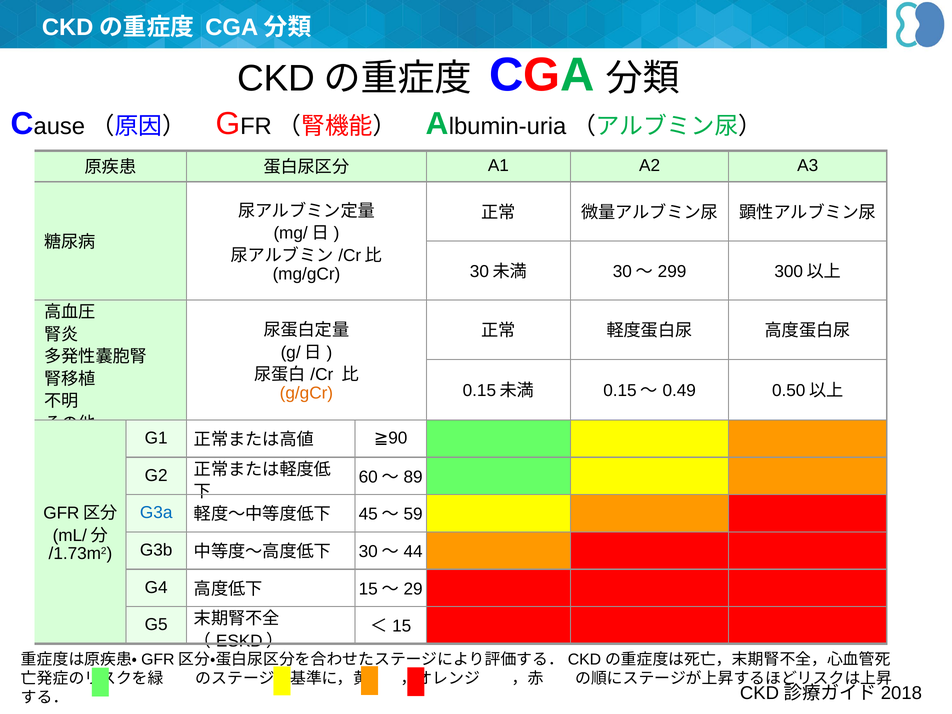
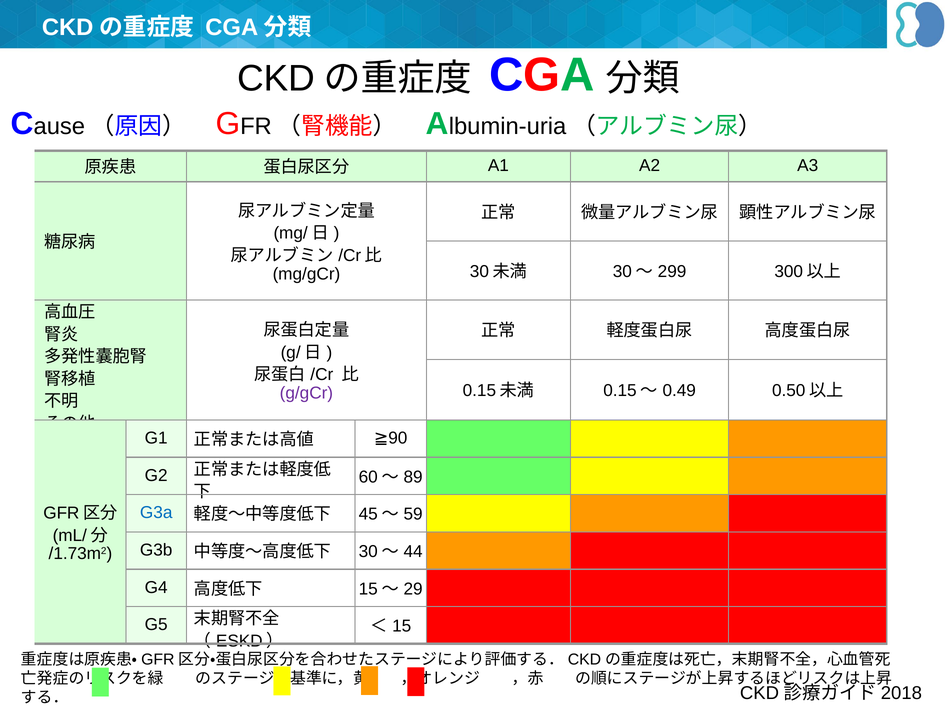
g/gCr colour: orange -> purple (306, 393)
